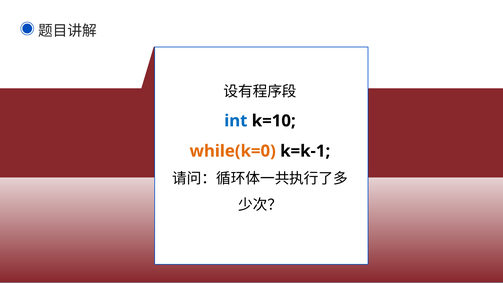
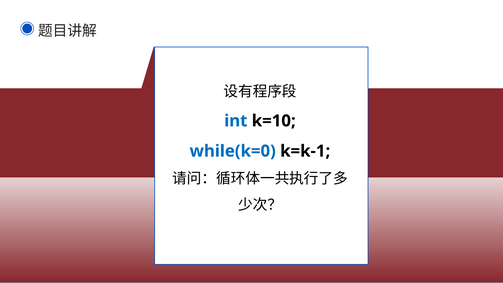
while(k=0 colour: orange -> blue (233, 151)
